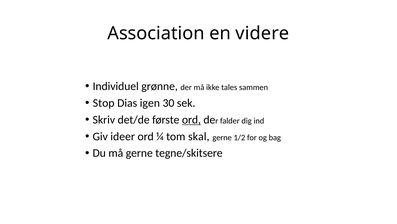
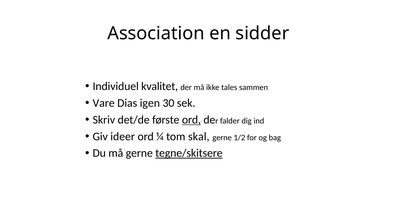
videre: videre -> sidder (262, 33)
grønne: grønne -> kvalitet (160, 86)
Stop: Stop -> Vare (104, 103)
tegne/skitsere underline: none -> present (189, 153)
